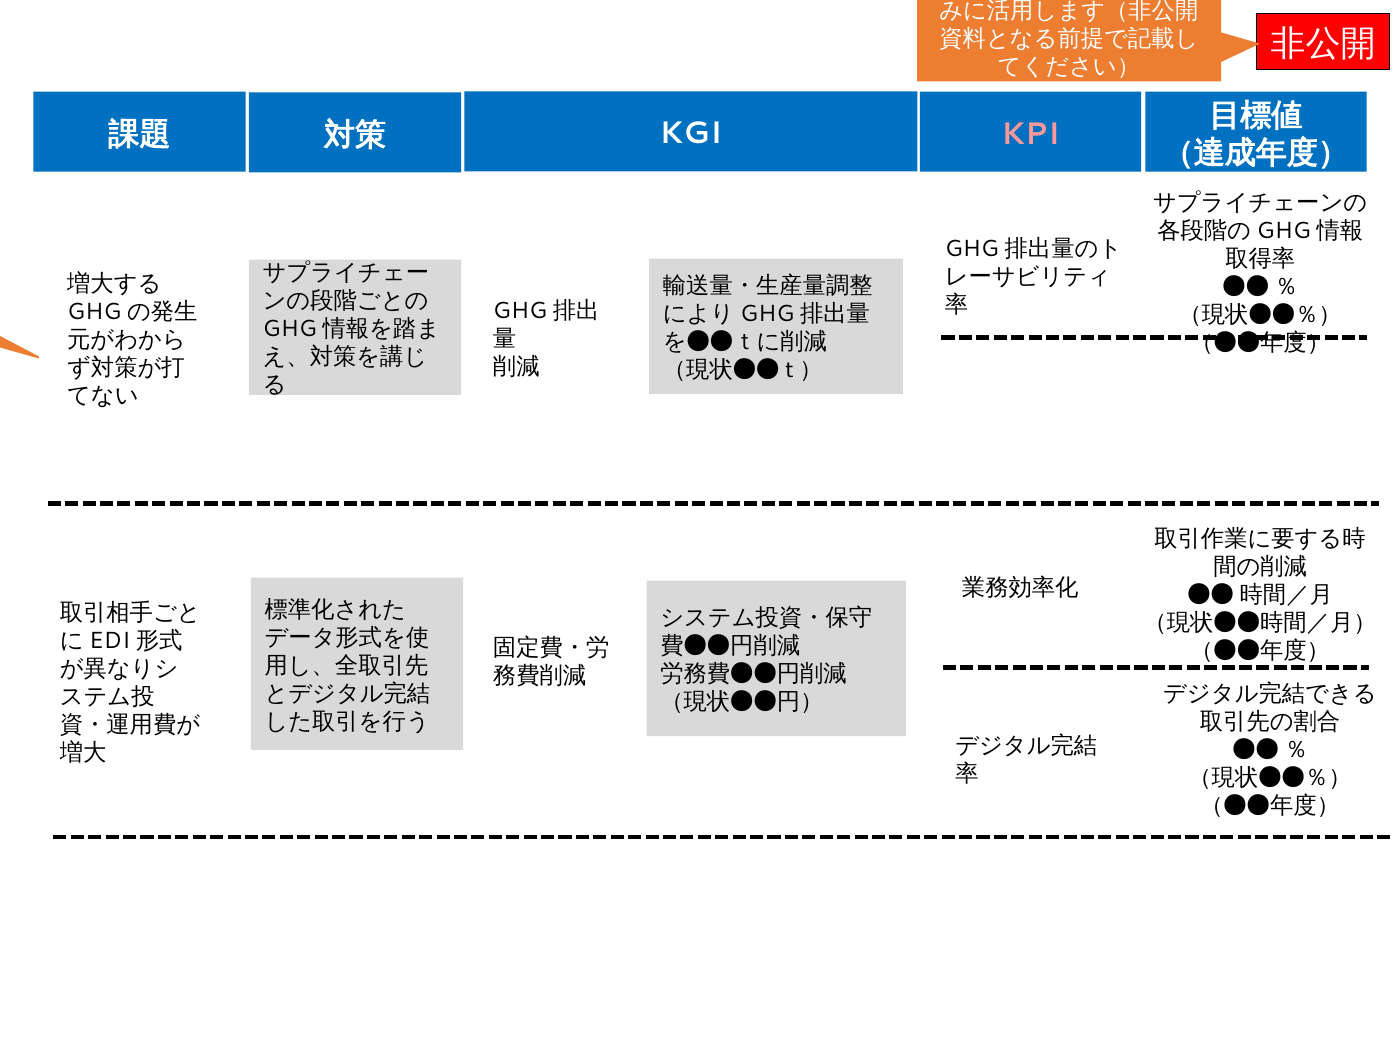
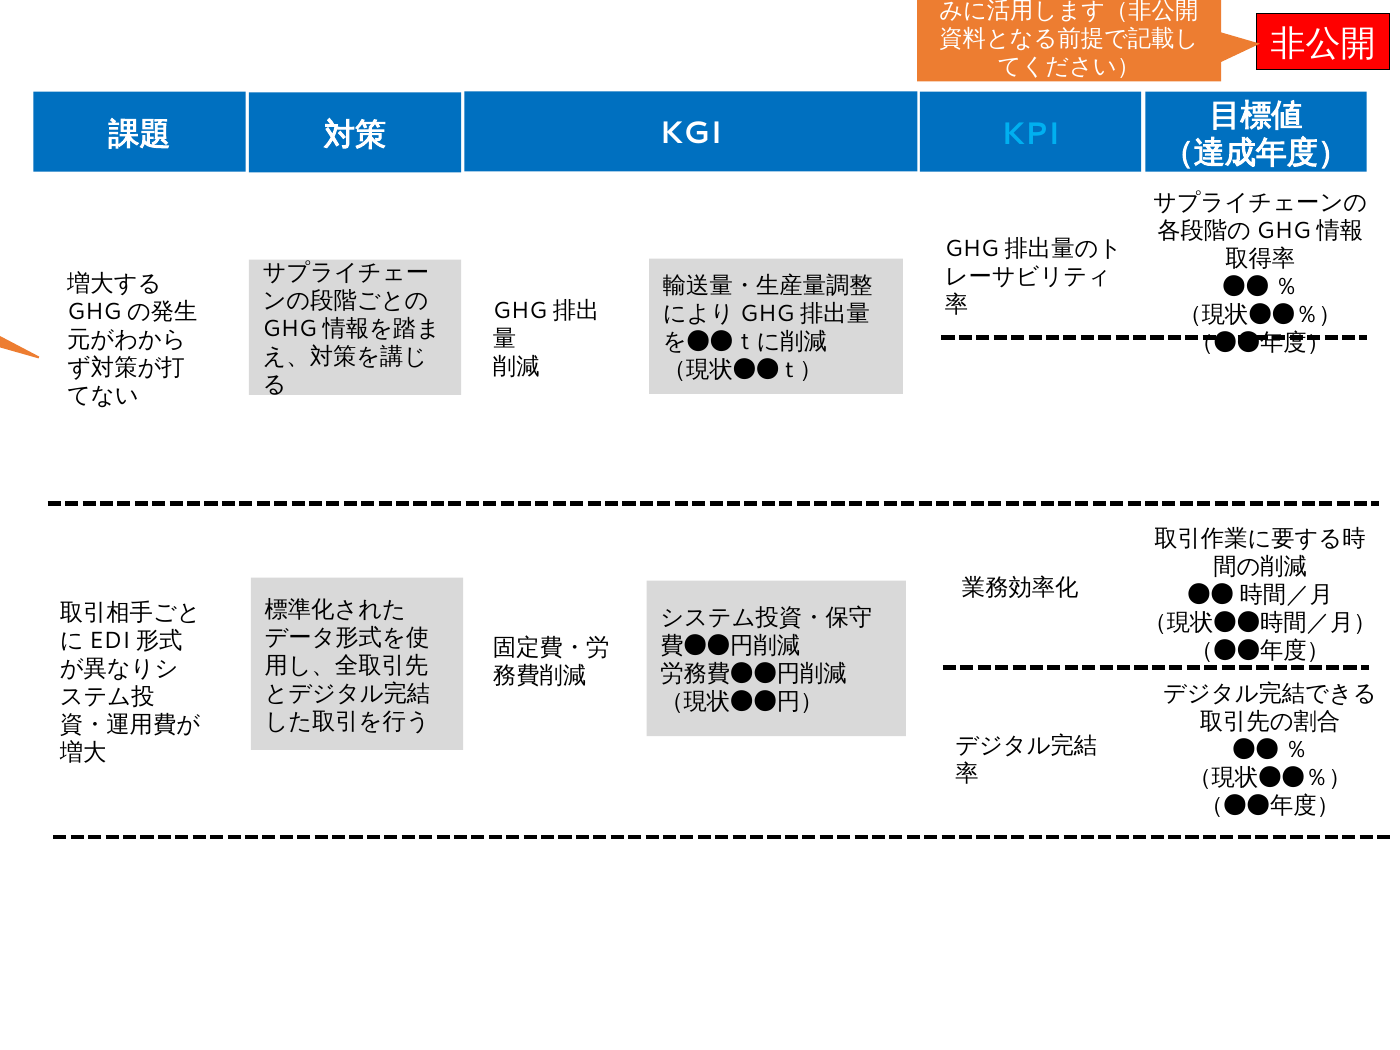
KPI colour: pink -> light blue (1031, 134)
